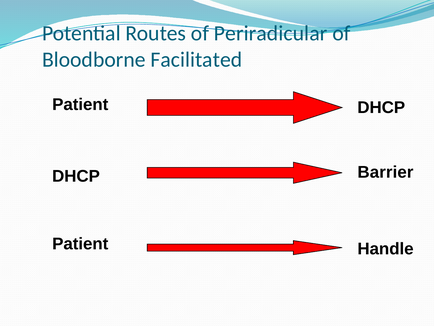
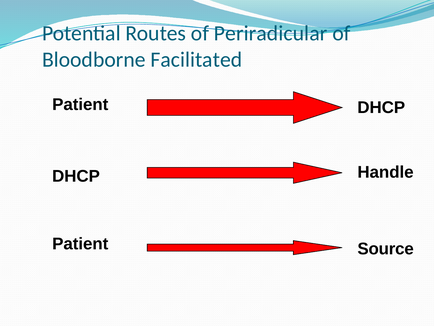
Barrier: Barrier -> Handle (386, 172)
Handle: Handle -> Source (386, 249)
